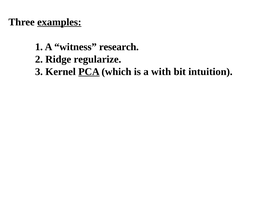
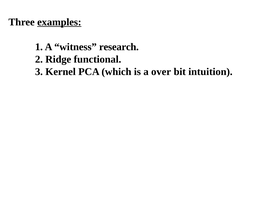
regularize: regularize -> functional (97, 59)
PCA underline: present -> none (89, 72)
with: with -> over (161, 72)
